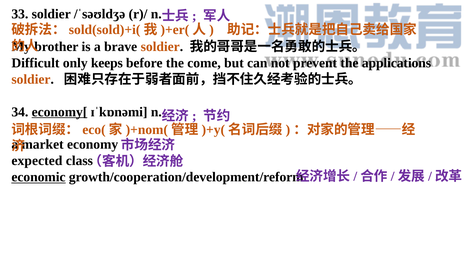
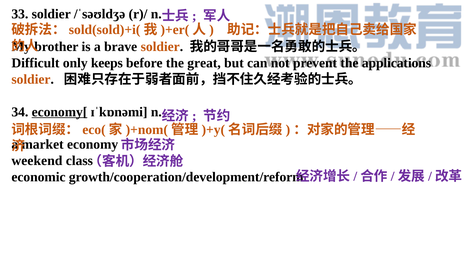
come: come -> great (204, 63)
expected: expected -> weekend (37, 161)
economic underline: present -> none (38, 177)
